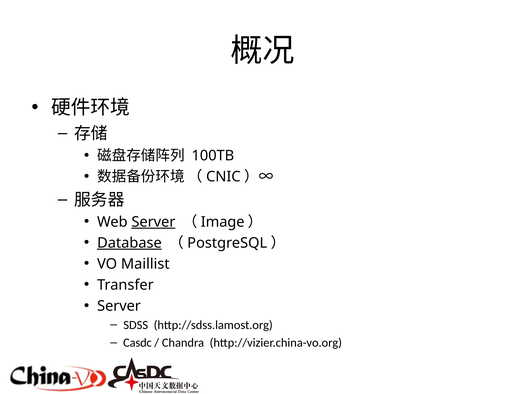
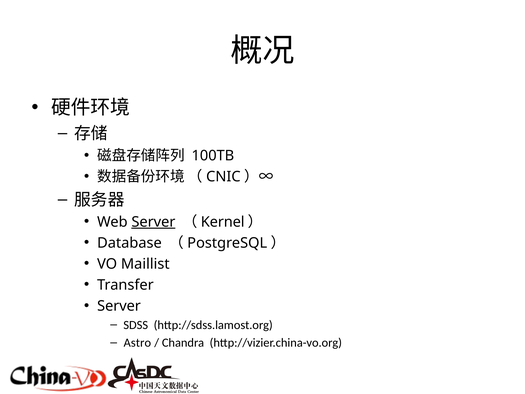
Image: Image -> Kernel (223, 222)
Database underline: present -> none (129, 243)
Casdc: Casdc -> Astro (137, 343)
